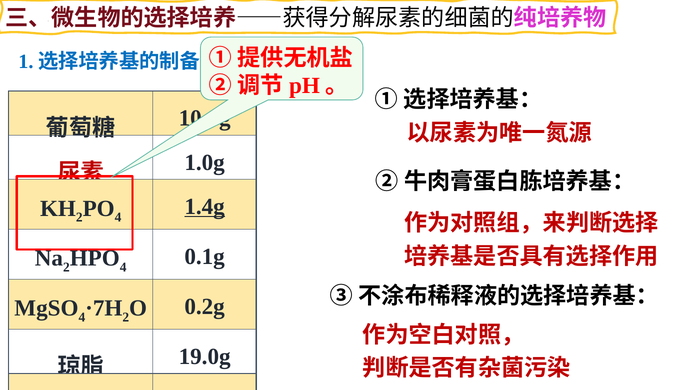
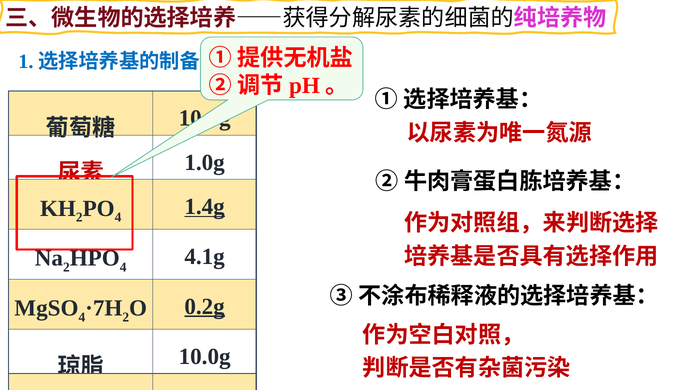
0.1g: 0.1g -> 4.1g (205, 256)
0.2g underline: none -> present (205, 306)
19.0g: 19.0g -> 10.0g (205, 356)
